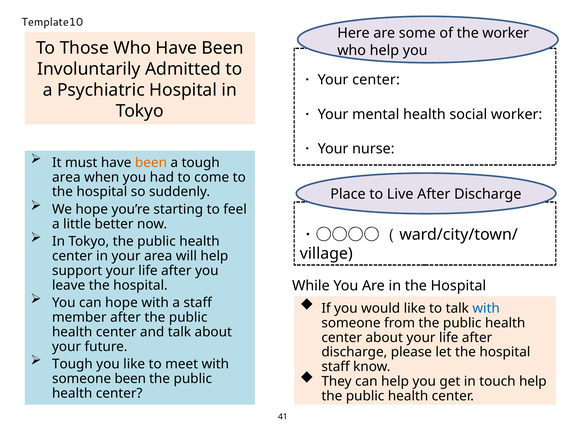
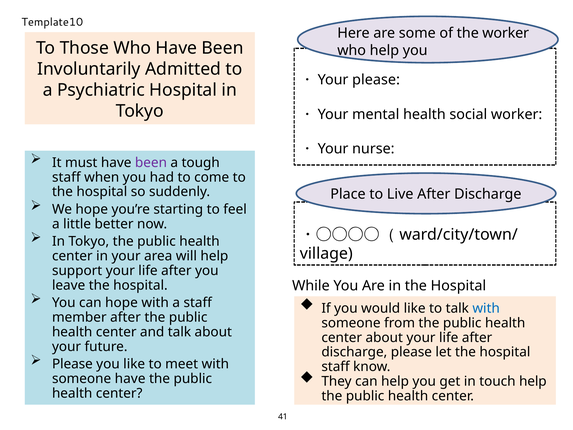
center: center -> please (376, 80)
been colour: orange -> purple (151, 163)
area: area -> staff (66, 177)
Tough: Tough -> Please (72, 364)
someone been: been -> have (130, 379)
